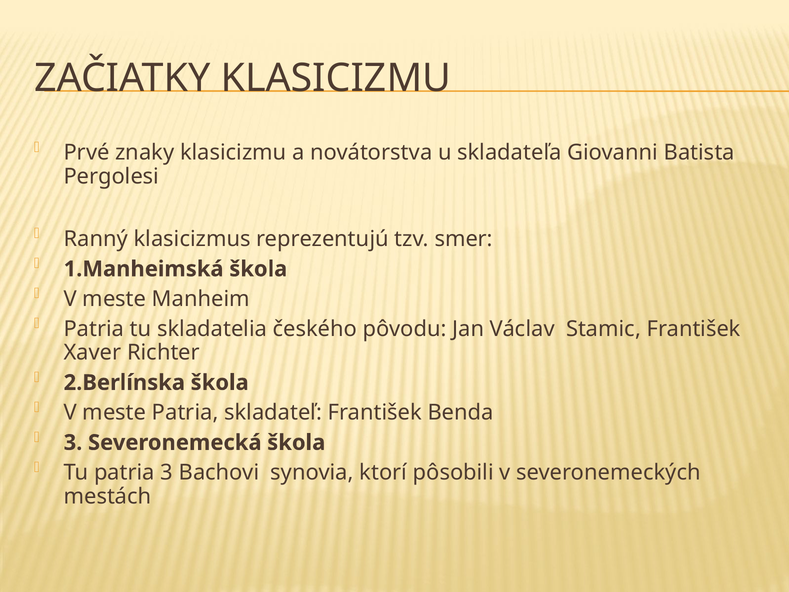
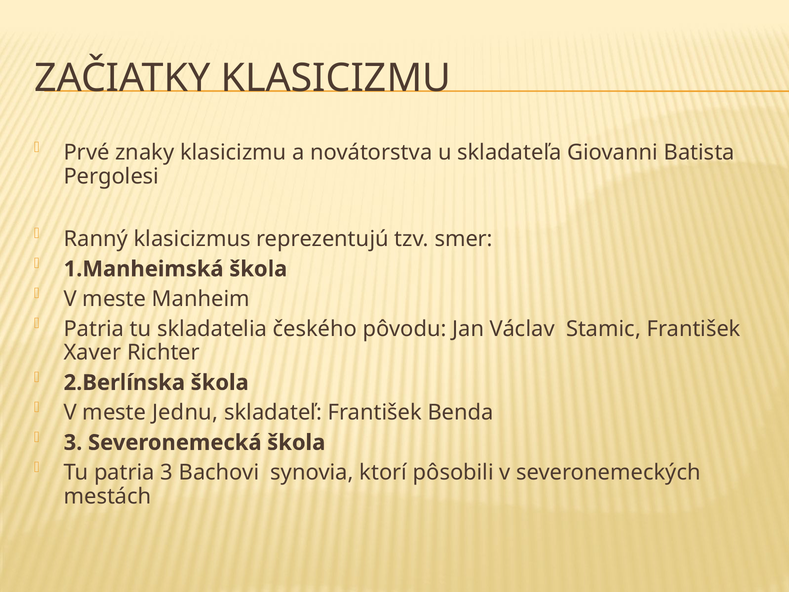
meste Patria: Patria -> Jednu (185, 412)
